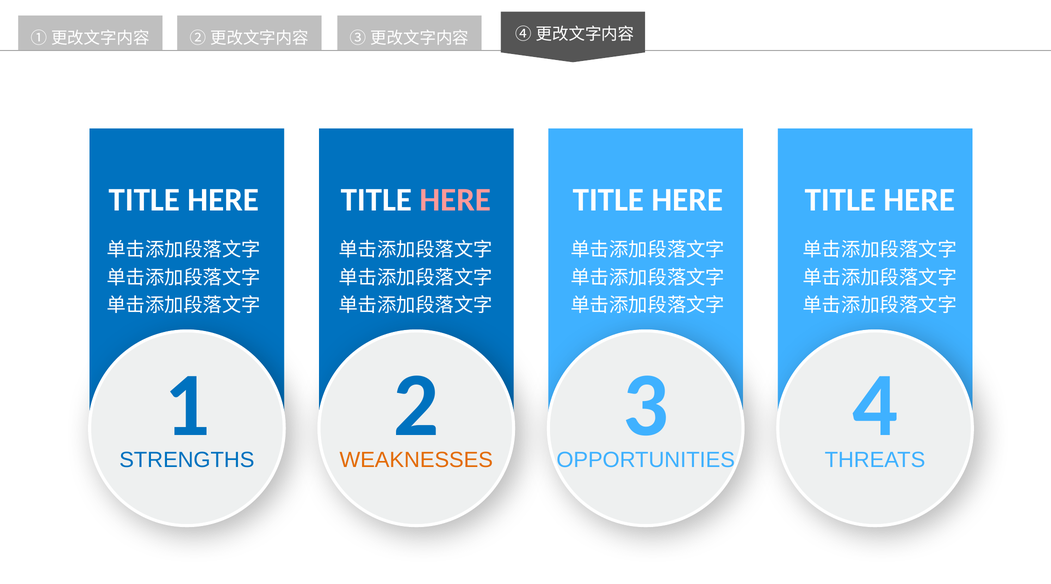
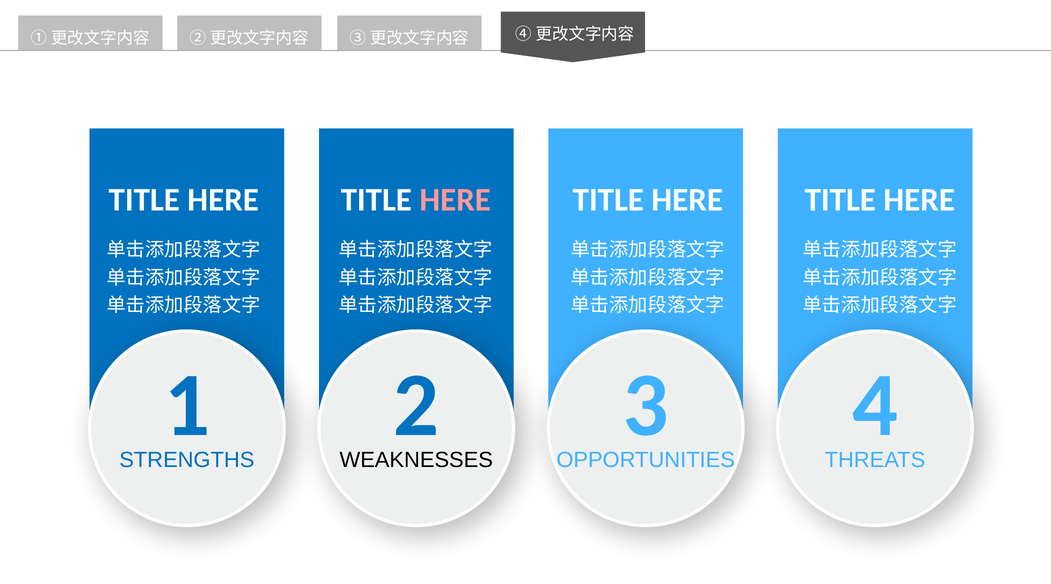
WEAKNESSES colour: orange -> black (416, 460)
